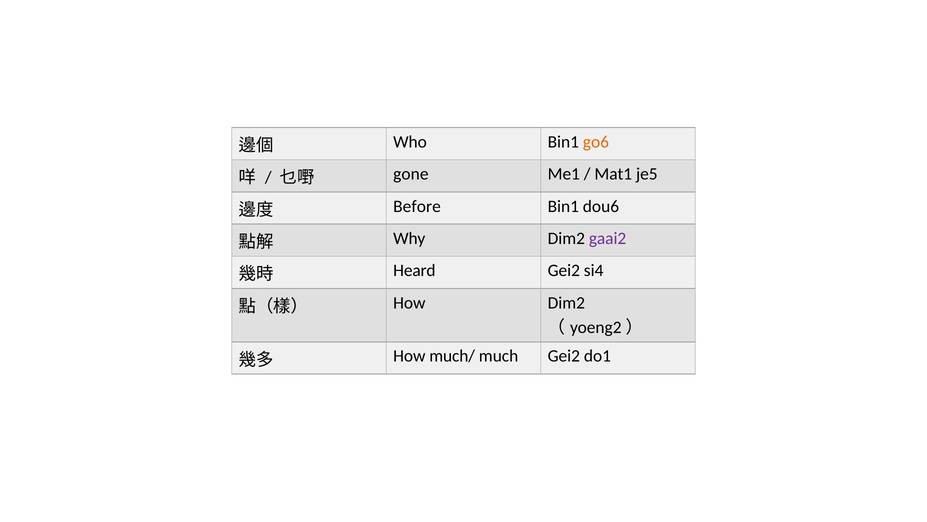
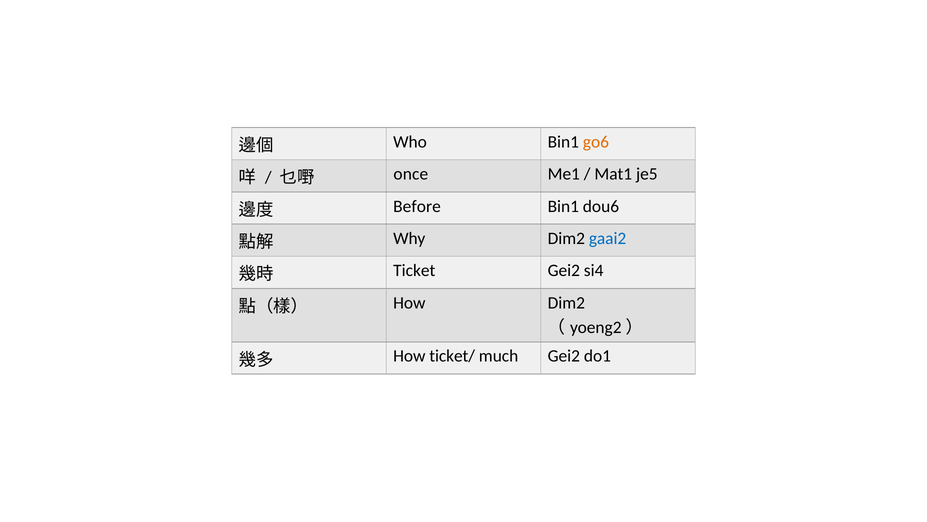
gone: gone -> once (411, 174)
gaai2 colour: purple -> blue (608, 238)
Heard: Heard -> Ticket (414, 270)
much/: much/ -> ticket/ (452, 356)
